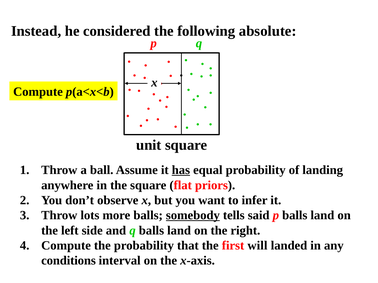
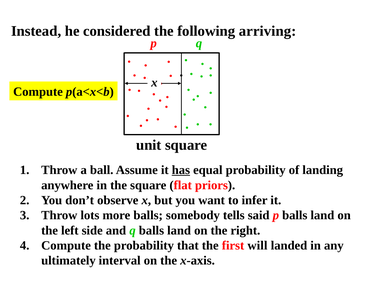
absolute: absolute -> arriving (268, 31)
somebody underline: present -> none (193, 216)
conditions: conditions -> ultimately (68, 261)
